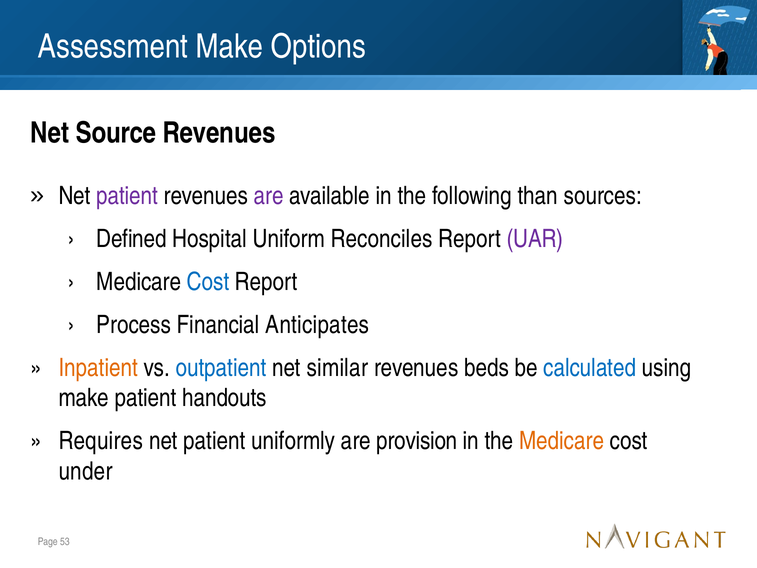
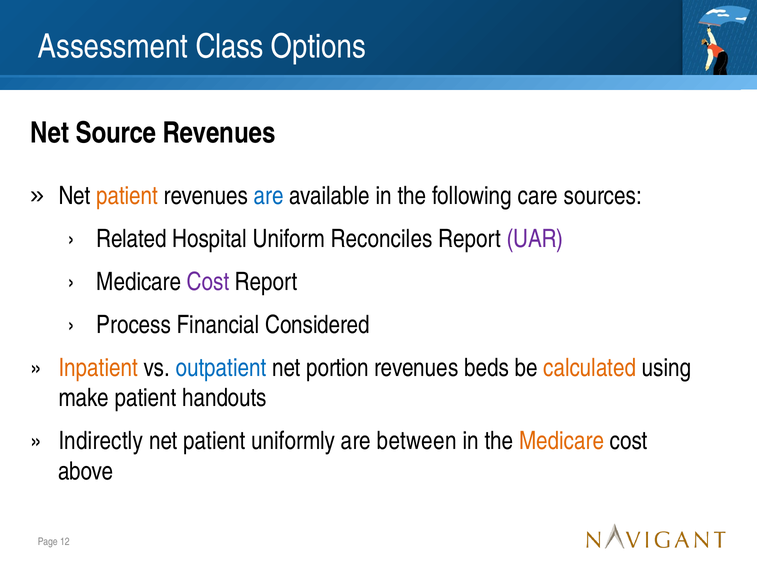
Assessment Make: Make -> Class (230, 46)
patient colour: purple -> orange (127, 196)
are colour: purple -> blue (269, 196)
than: than -> care (538, 196)
Defined: Defined -> Related (131, 239)
Cost colour: blue -> purple (208, 282)
Anticipates: Anticipates -> Considered (318, 325)
similar: similar -> portion (338, 368)
calculated colour: blue -> orange (590, 368)
Requires: Requires -> Indirectly (101, 441)
provision: provision -> between (417, 441)
under: under -> above (86, 471)
53: 53 -> 12 (65, 542)
